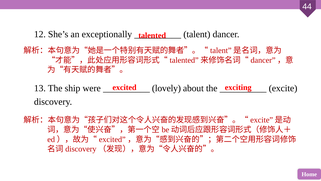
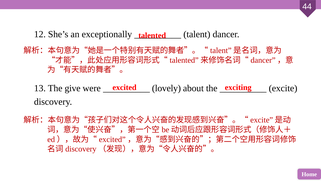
ship: ship -> give (73, 88)
